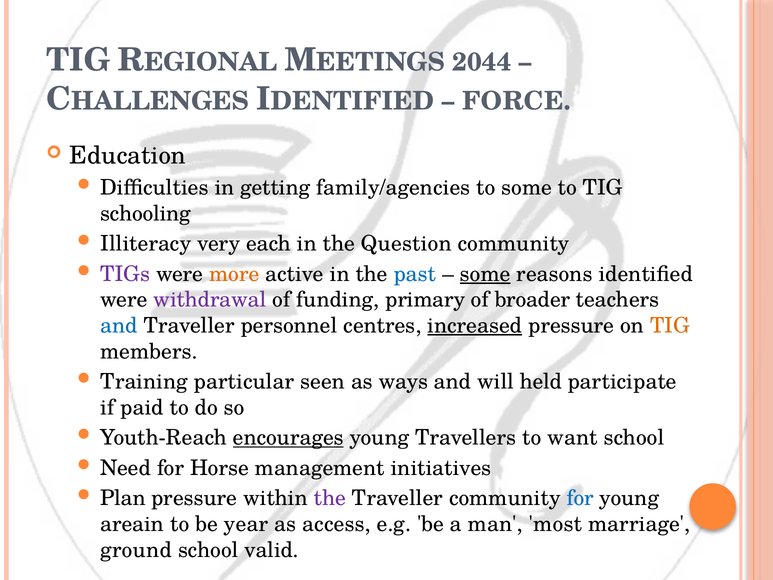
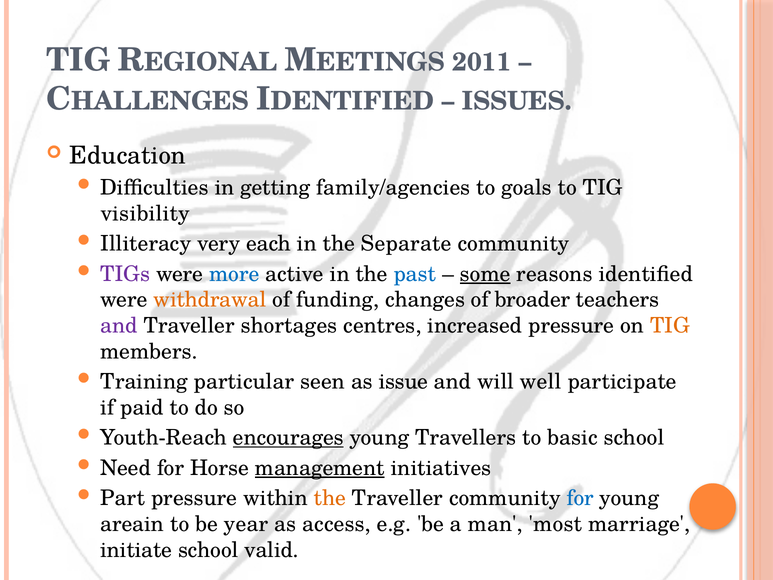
2044: 2044 -> 2011 (482, 62)
FORCE: FORCE -> ISSUES (517, 101)
to some: some -> goals (527, 188)
schooling: schooling -> visibility (145, 213)
Question: Question -> Separate (406, 244)
more colour: orange -> blue (234, 274)
withdrawal colour: purple -> orange (210, 300)
primary: primary -> changes (425, 300)
and colour: blue -> purple (119, 325)
personnel: personnel -> shortages (289, 325)
increased underline: present -> none (475, 325)
ways: ways -> issue (403, 382)
held: held -> well (541, 382)
want: want -> basic (573, 438)
management underline: none -> present (320, 468)
Plan: Plan -> Part (123, 498)
the colour: purple -> orange (330, 498)
ground: ground -> initiate (136, 550)
